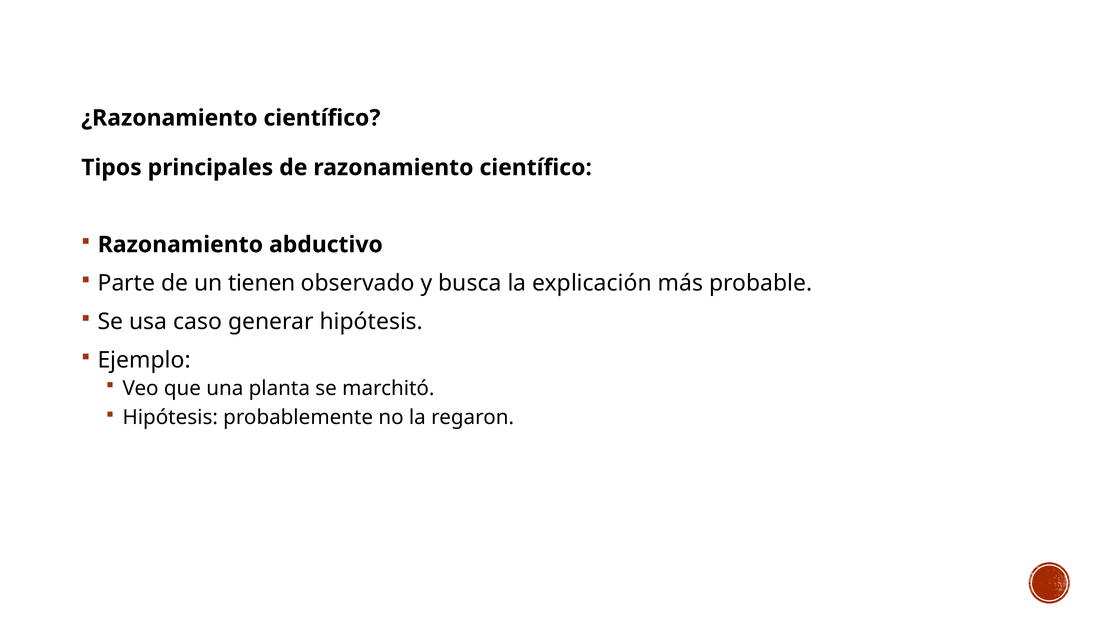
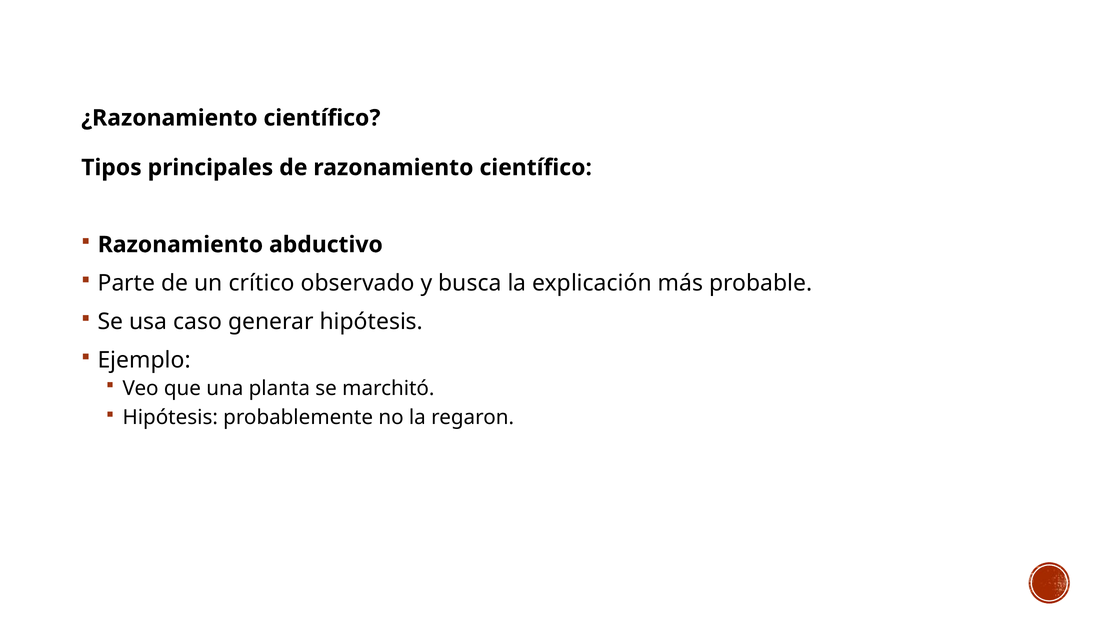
tienen: tienen -> crítico (262, 283)
